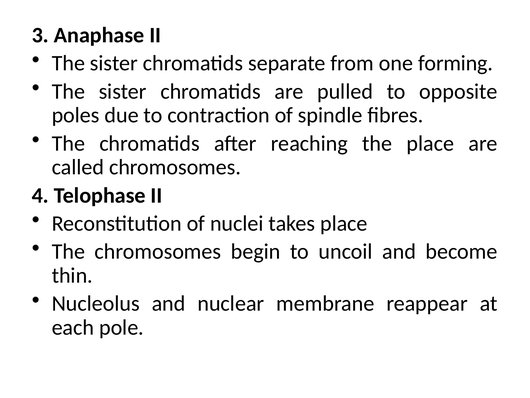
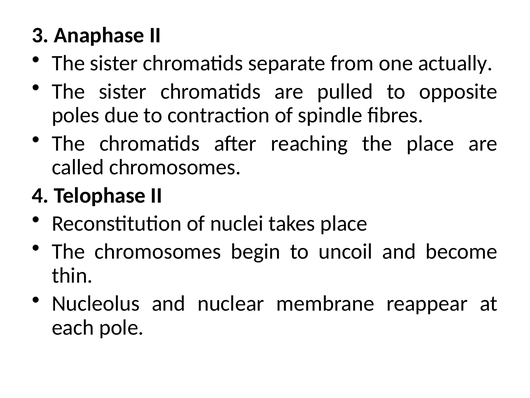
forming: forming -> actually (455, 63)
